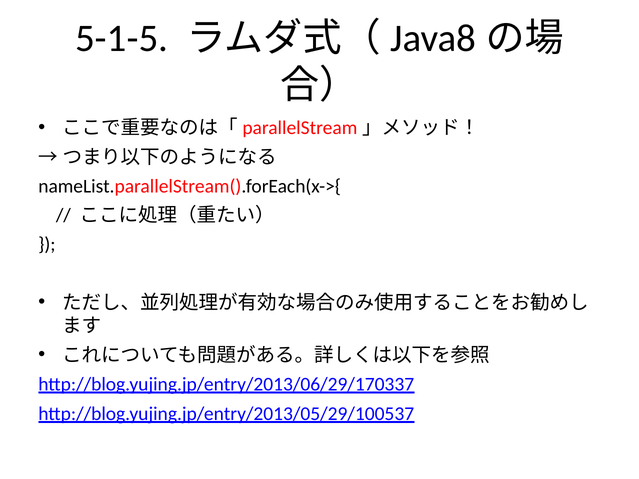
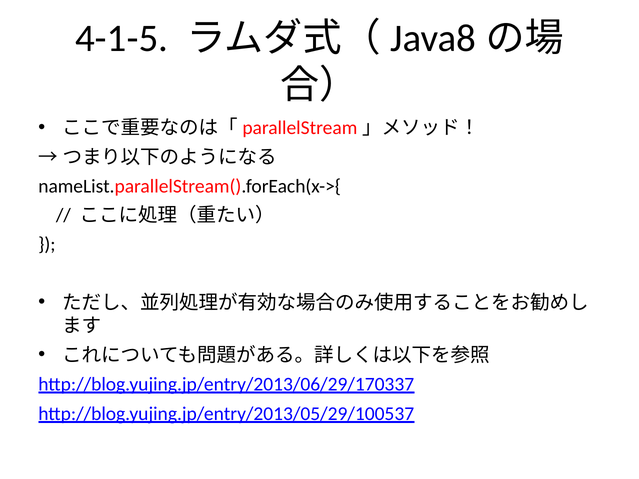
5-1-5: 5-1-5 -> 4-1-5 (122, 38)
